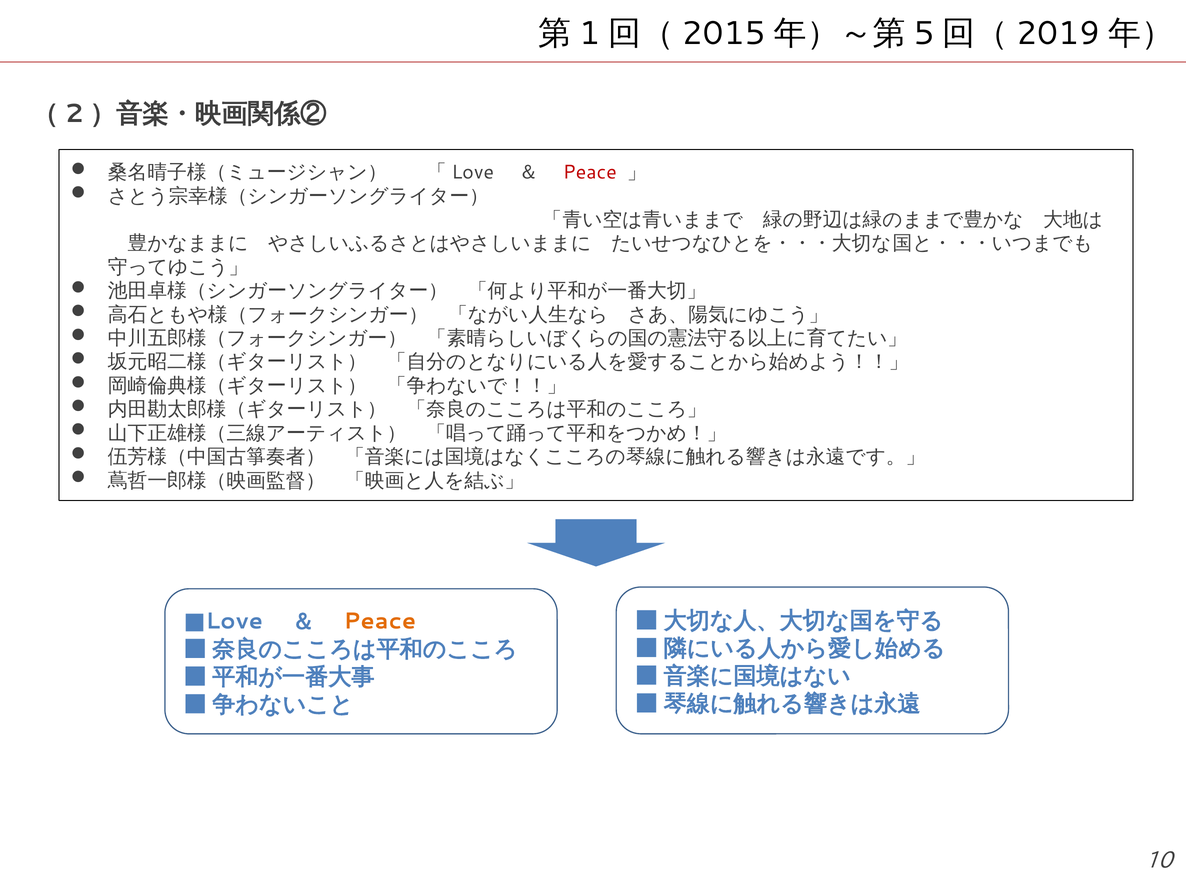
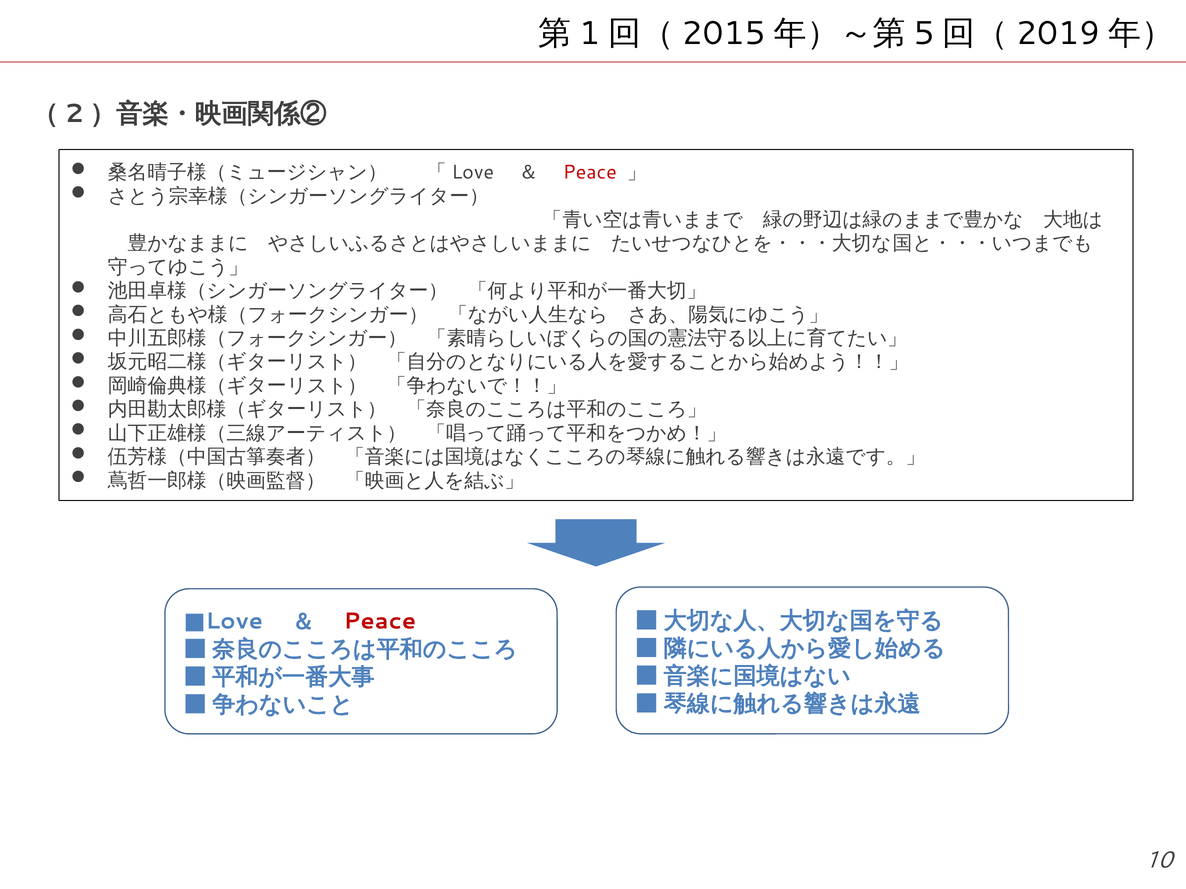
Peace colour: orange -> red (380, 622)
